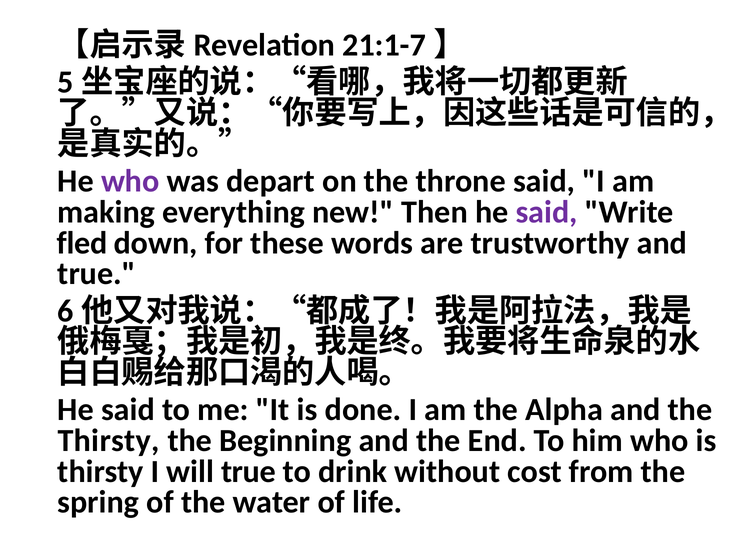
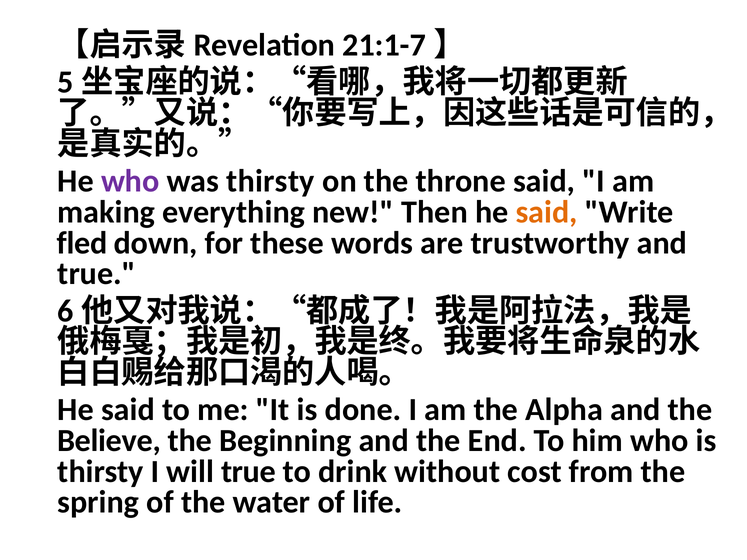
was depart: depart -> thirsty (270, 181)
said colour: purple -> orange (547, 212)
Thirsty: Thirsty -> Believe (109, 441)
